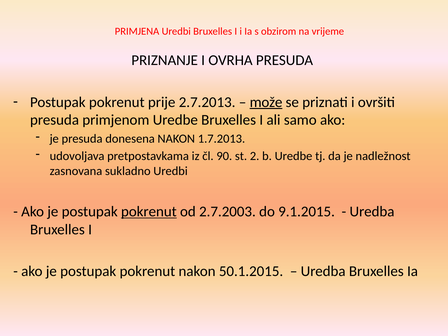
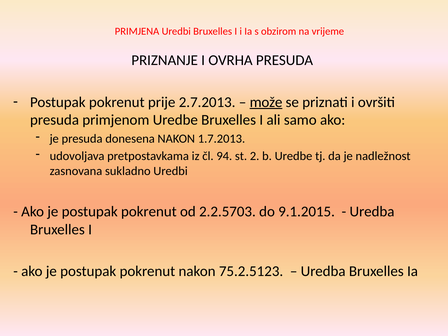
90: 90 -> 94 (224, 156)
pokrenut underline: present -> none (149, 212)
2.7.2003: 2.7.2003 -> 2.2.5703 (227, 212)
50.1.2015: 50.1.2015 -> 75.2.5123 (251, 271)
